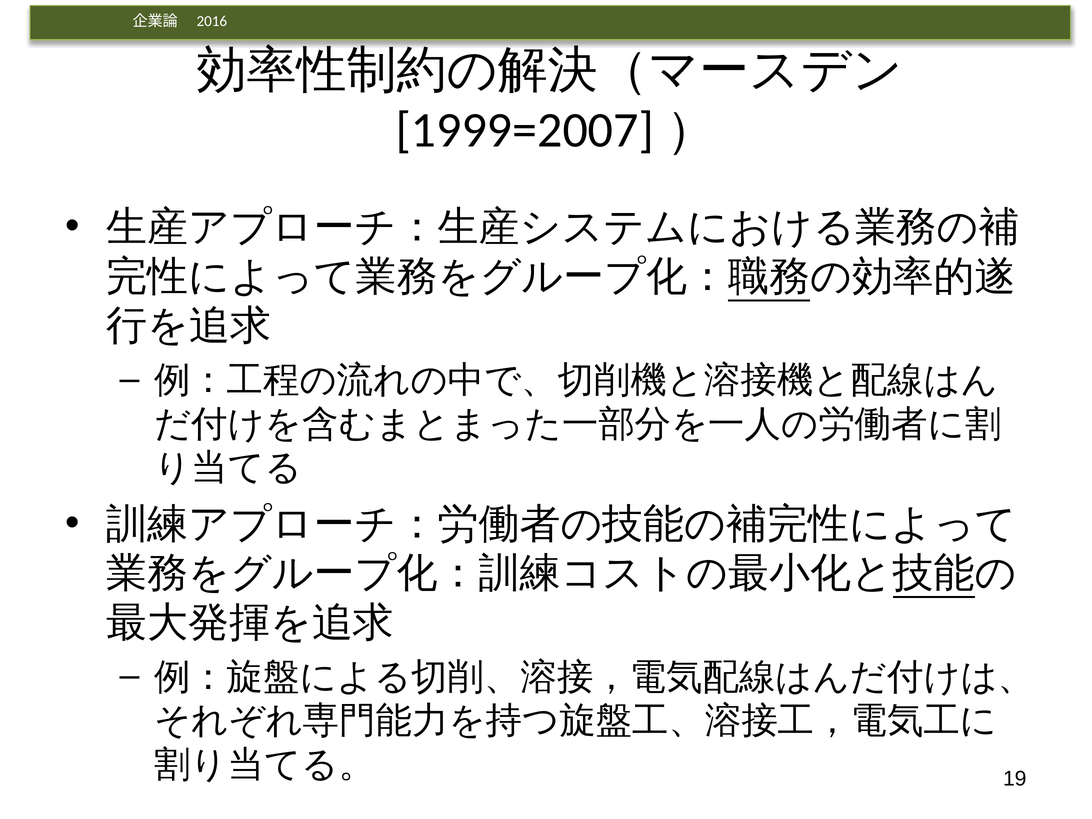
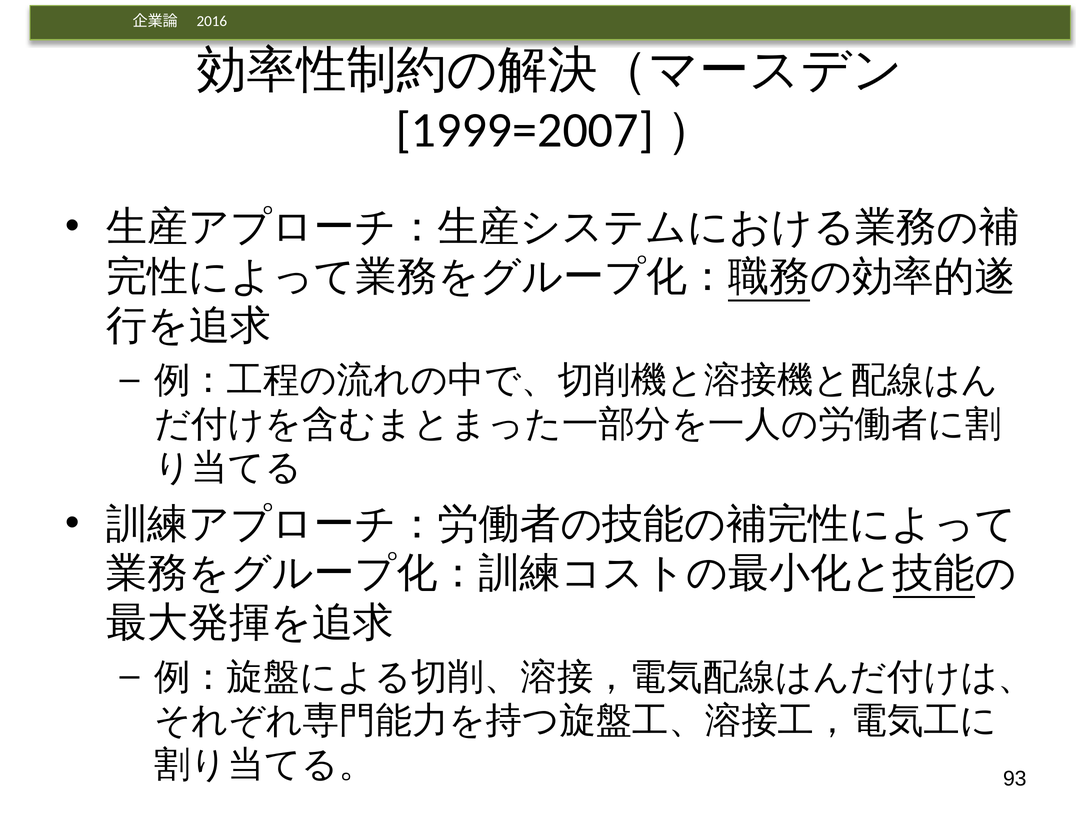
19: 19 -> 93 (1015, 779)
